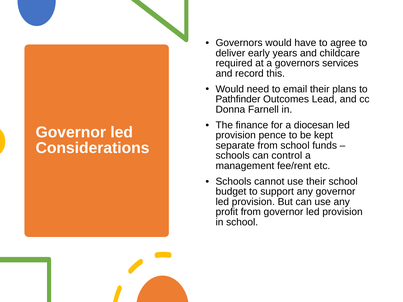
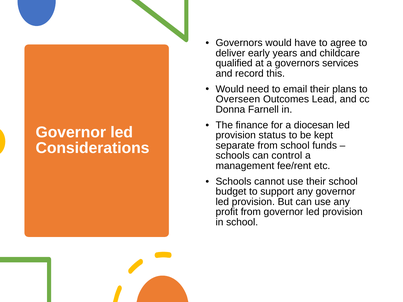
required: required -> qualified (234, 63)
Pathfinder: Pathfinder -> Overseen (238, 99)
pence: pence -> status (272, 135)
